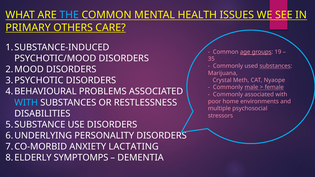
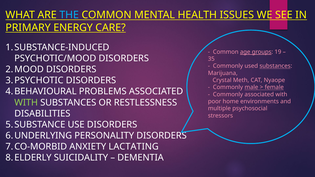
OTHERS: OTHERS -> ENERGY (73, 28)
WITH colour: light blue -> light green (26, 103)
SYMPTOMPS: SYMPTOMPS -> SUICIDALITY (81, 158)
